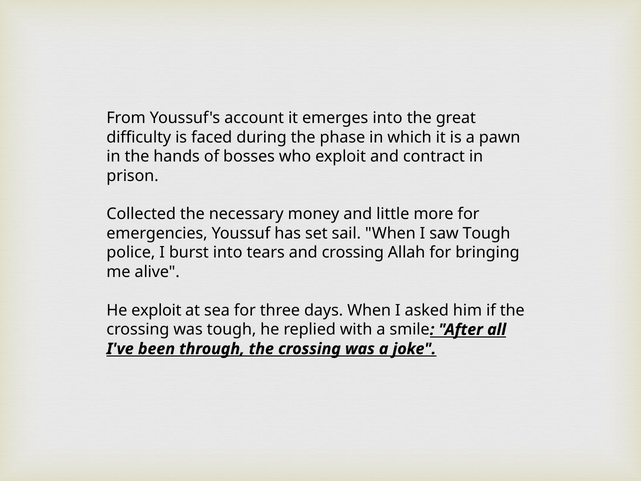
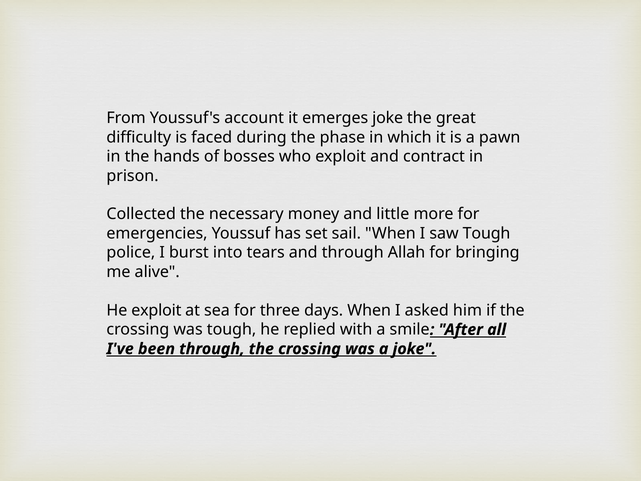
emerges into: into -> joke (388, 118)
and crossing: crossing -> through (353, 253)
